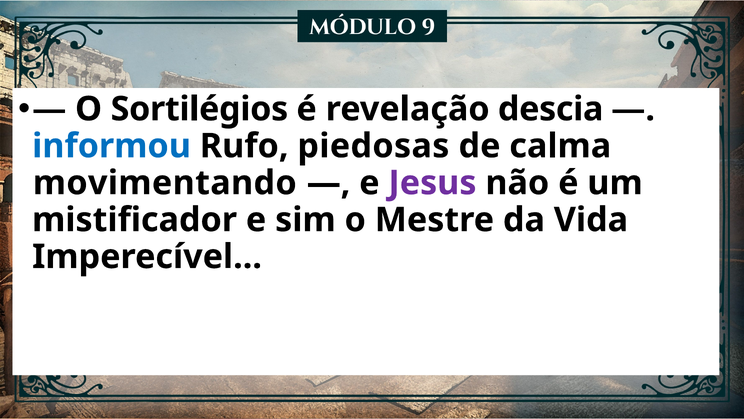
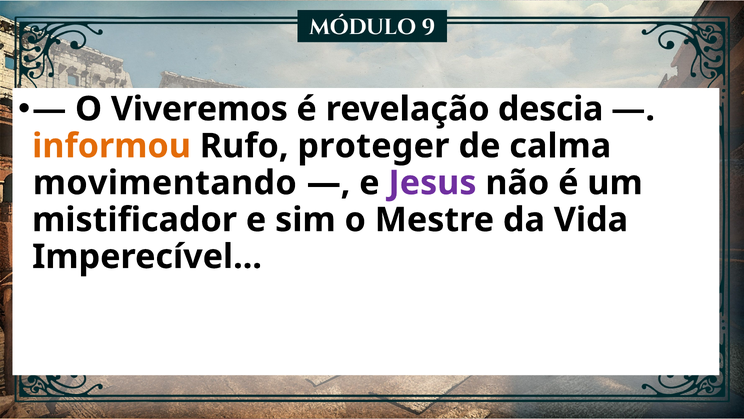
Sortilégios: Sortilégios -> Viveremos (199, 109)
informou colour: blue -> orange (112, 146)
piedosas: piedosas -> proteger (373, 146)
